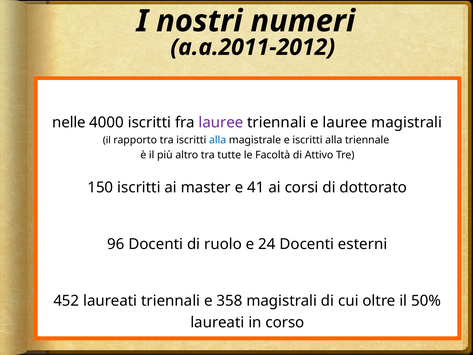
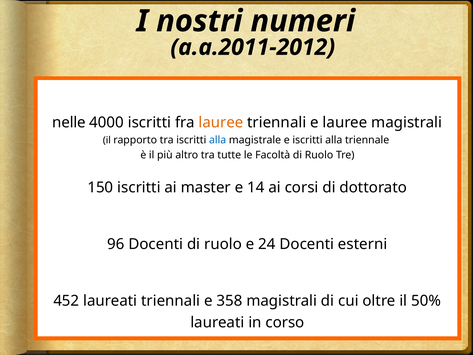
lauree colour: purple -> orange (221, 122)
Facoltà di Attivo: Attivo -> Ruolo (319, 155)
41: 41 -> 14 (256, 187)
